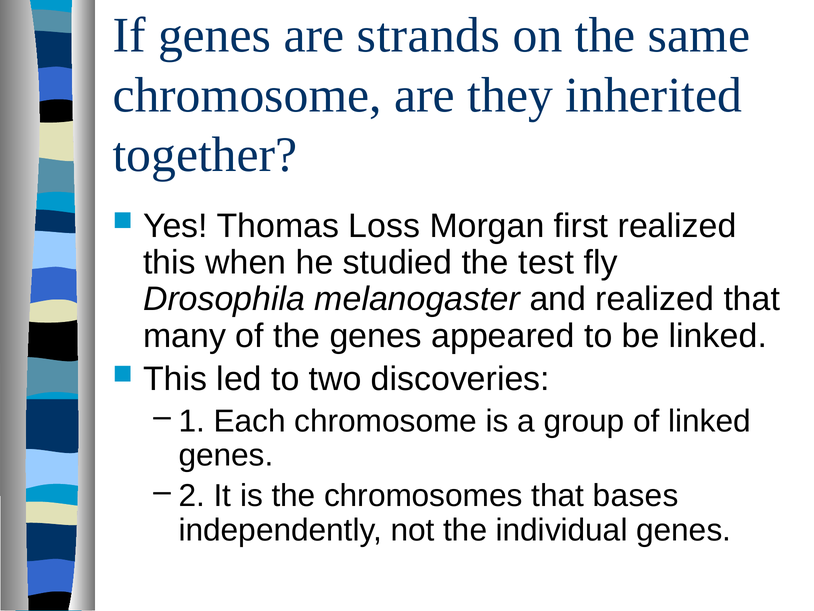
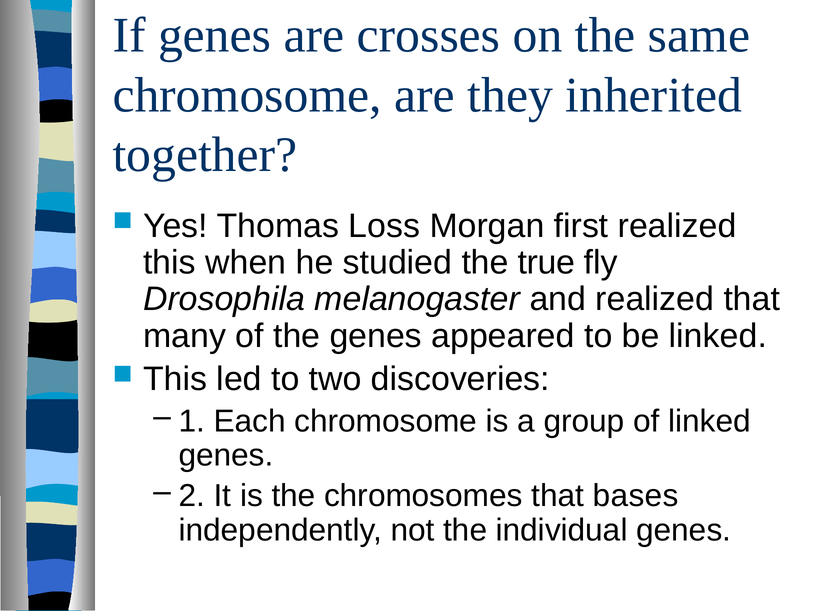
strands: strands -> crosses (429, 35)
test: test -> true (546, 262)
